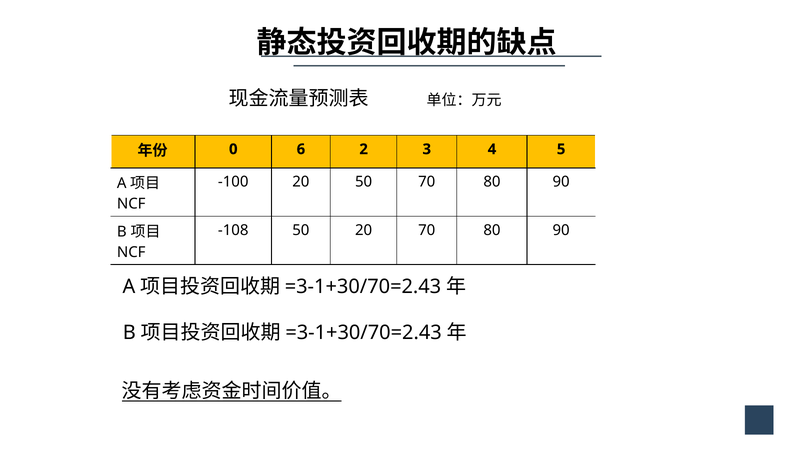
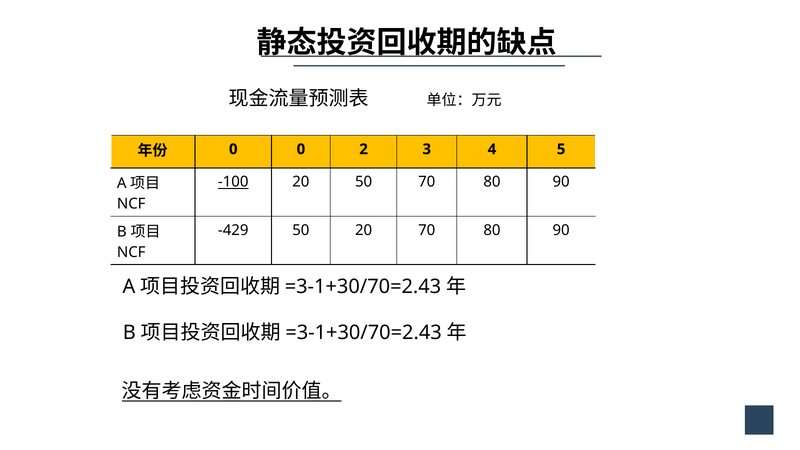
0 6: 6 -> 0 (301, 149)
-100 underline: none -> present (233, 182)
-108: -108 -> -429 (233, 230)
